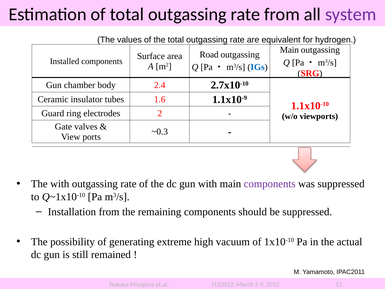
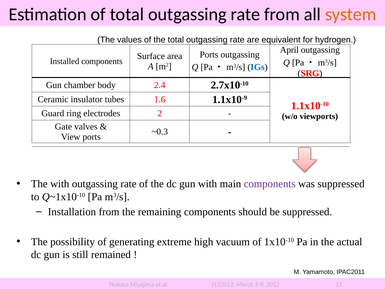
system colour: purple -> orange (351, 14)
Main: Main -> April (289, 50)
Road: Road -> Ports (209, 55)
